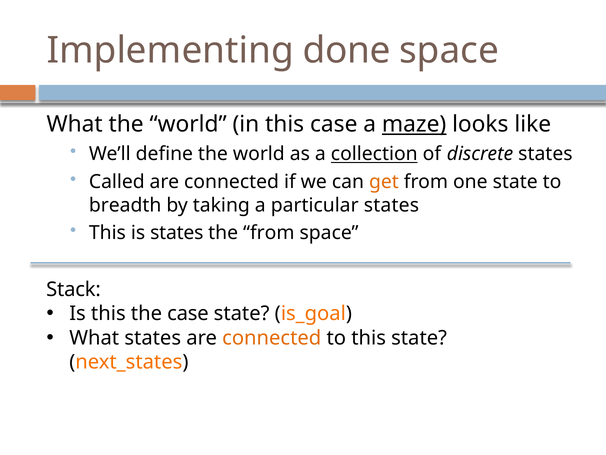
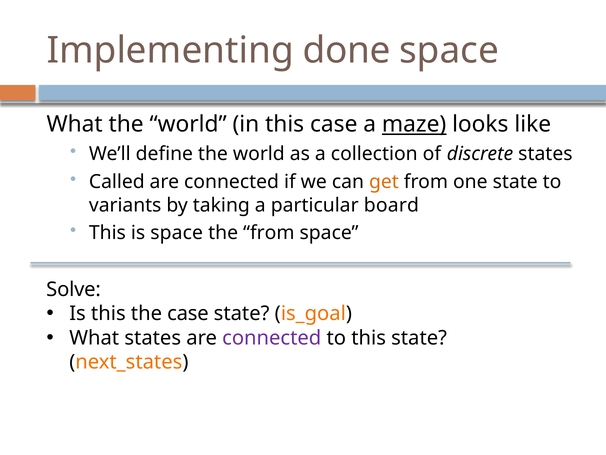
collection underline: present -> none (374, 154)
breadth: breadth -> variants (125, 205)
particular states: states -> board (391, 205)
is states: states -> space (177, 233)
Stack: Stack -> Solve (74, 289)
connected colour: orange -> purple (272, 338)
